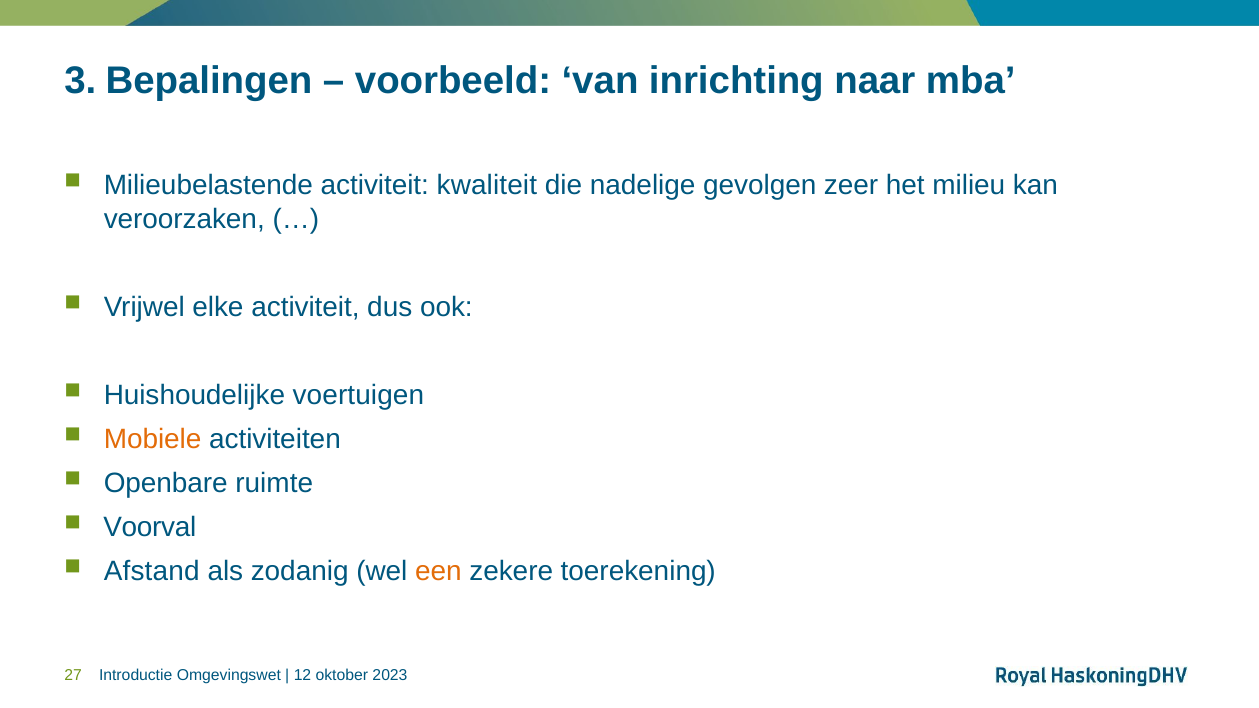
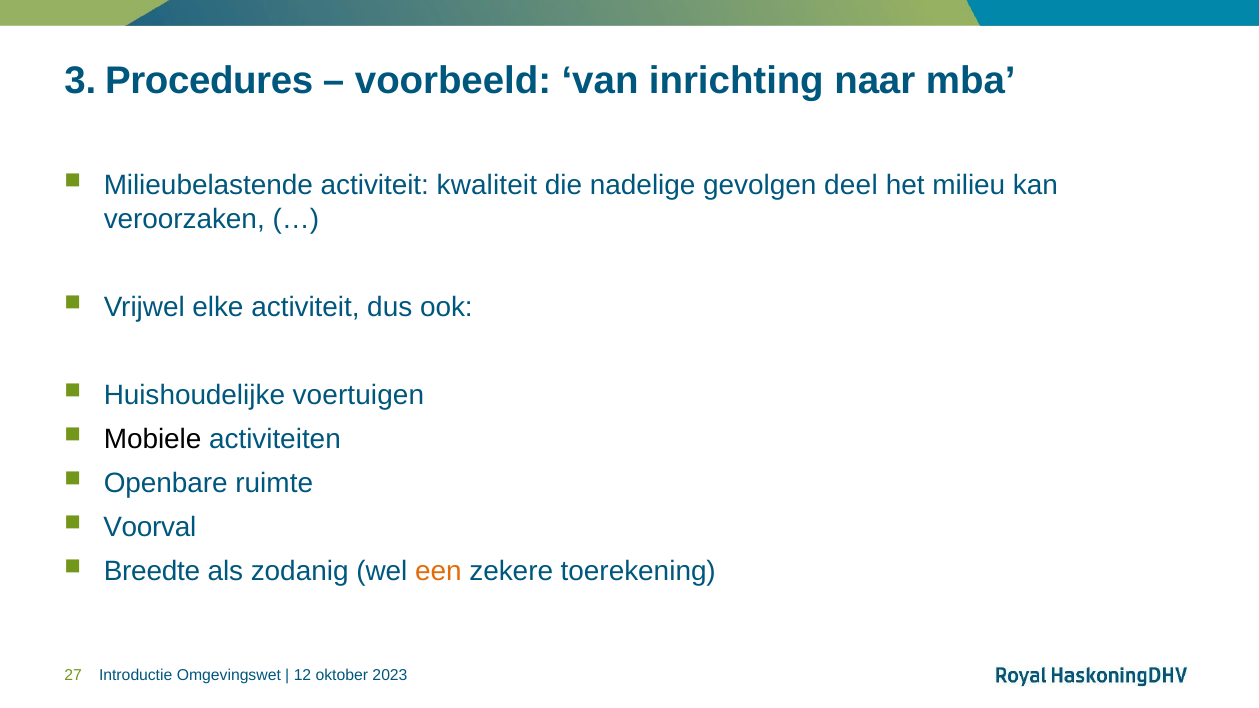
Bepalingen: Bepalingen -> Procedures (209, 80)
zeer: zeer -> deel (851, 186)
Mobiele colour: orange -> black (153, 439)
Afstand: Afstand -> Breedte (152, 572)
